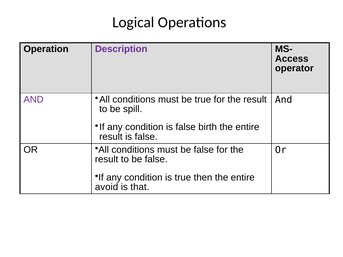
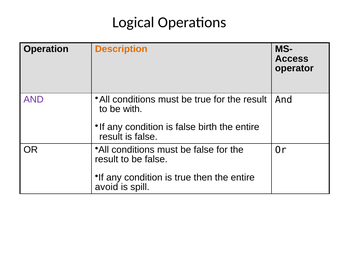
Description colour: purple -> orange (121, 49)
spill: spill -> with (133, 109)
that: that -> spill (140, 187)
